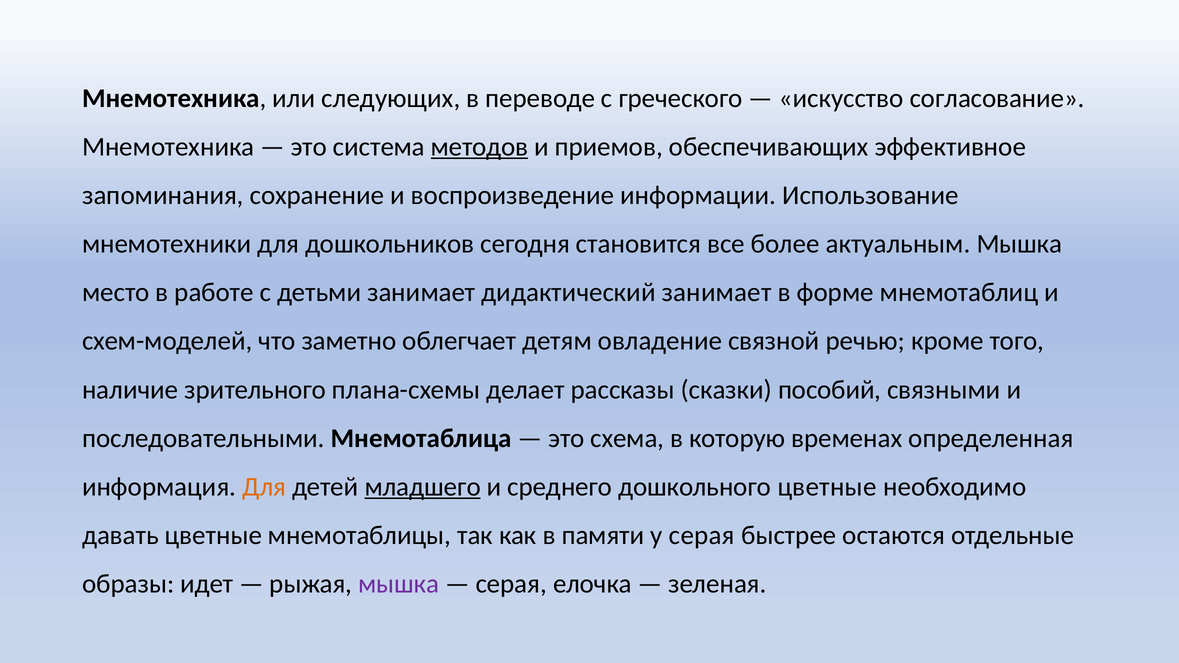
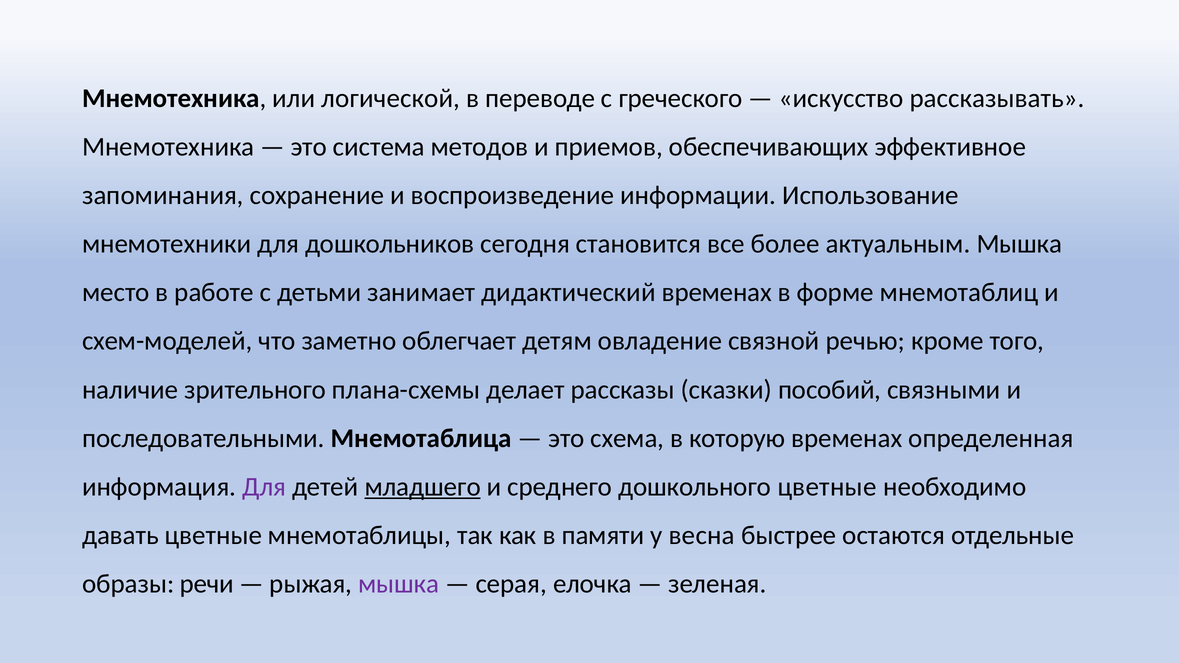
следующих: следующих -> логической (391, 98)
согласование: согласование -> рассказывать (997, 98)
методов underline: present -> none (480, 147)
дидактический занимает: занимает -> временах (717, 293)
Для colour: orange -> purple (264, 487)
у серая: серая -> весна (702, 536)
идет: идет -> речи (207, 584)
